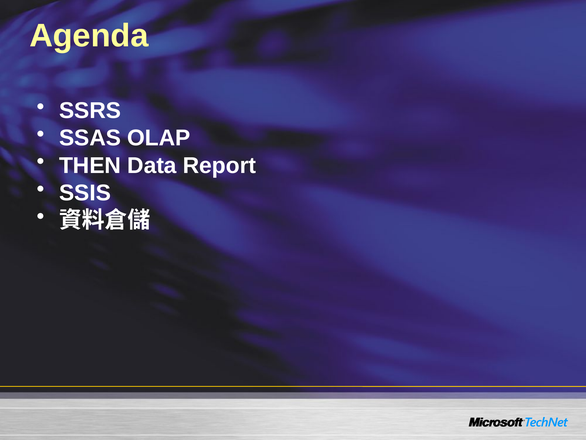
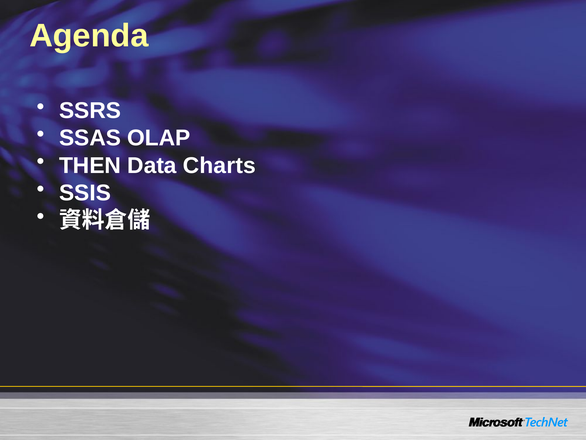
Report: Report -> Charts (219, 165)
